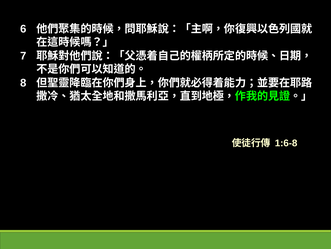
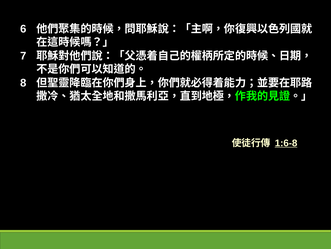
1:6-8 underline: none -> present (286, 143)
